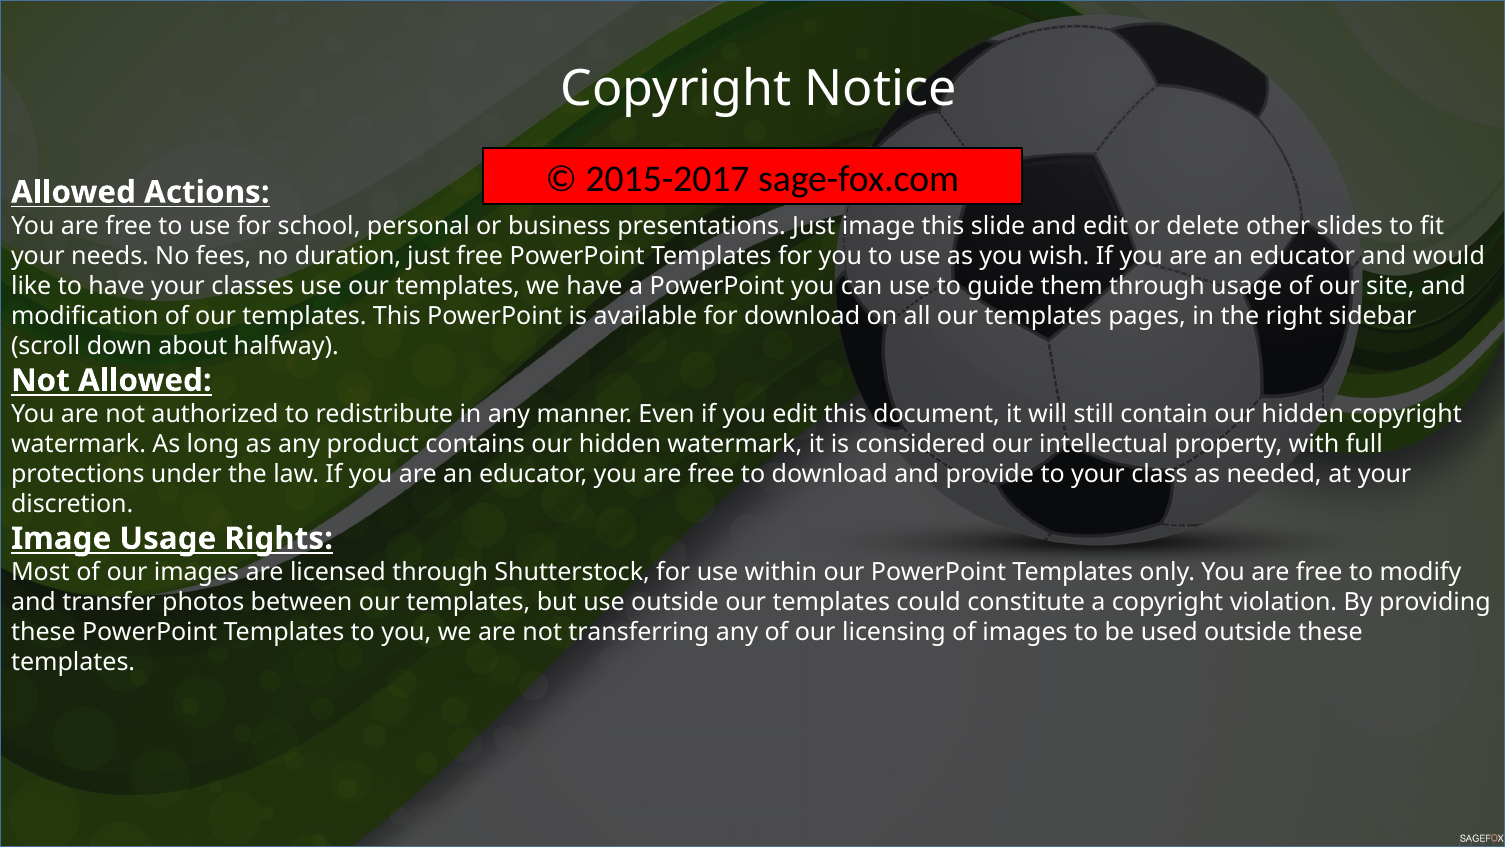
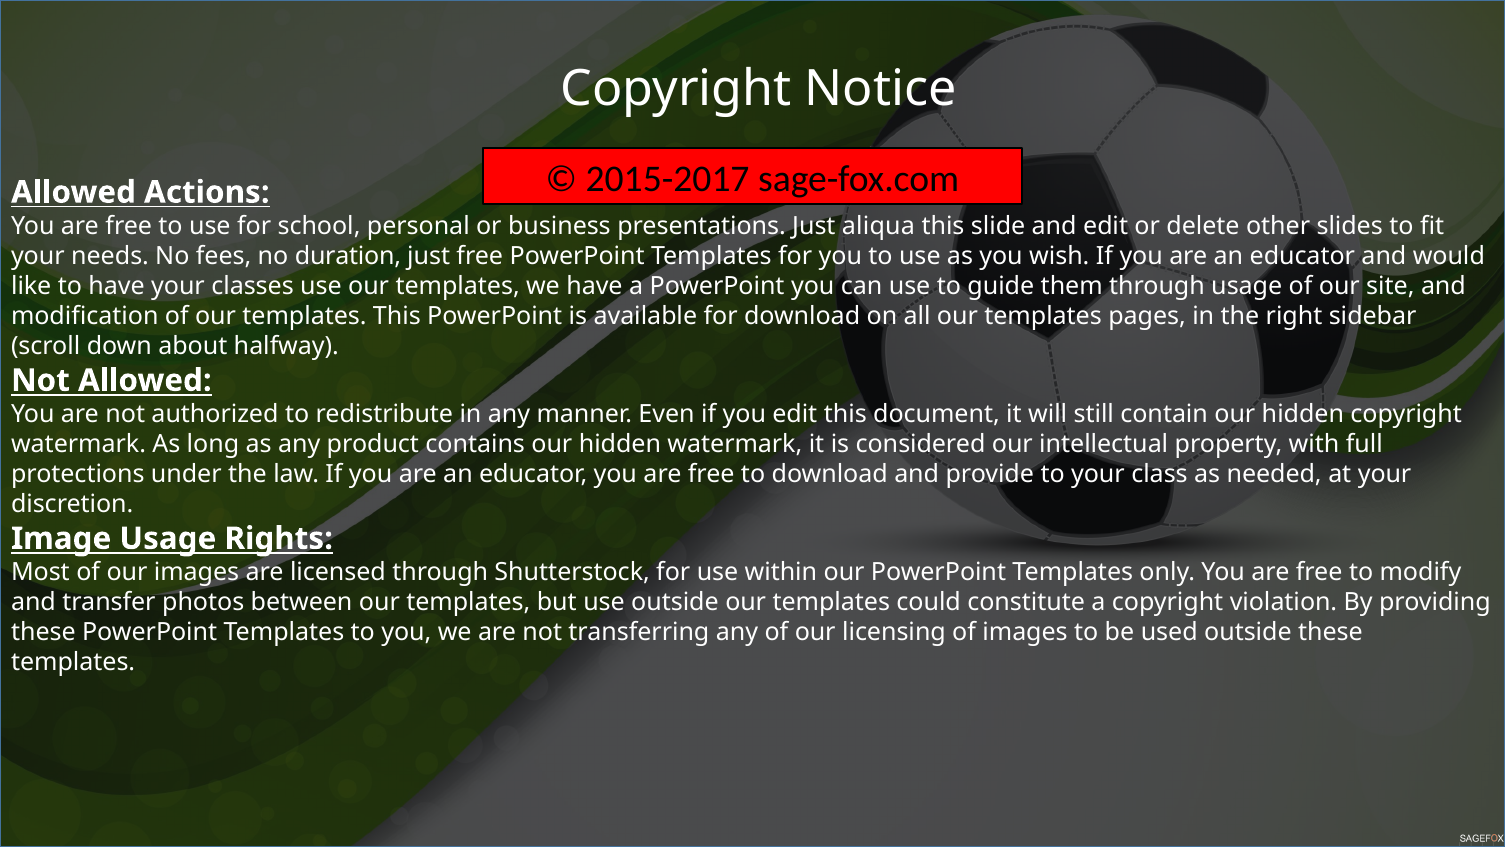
Just image: image -> aliqua (878, 226)
